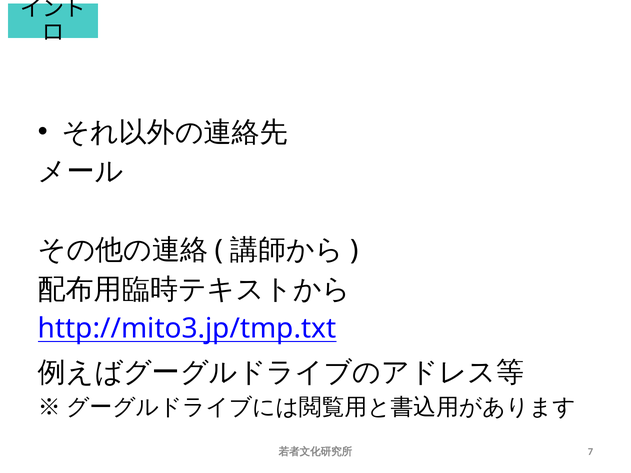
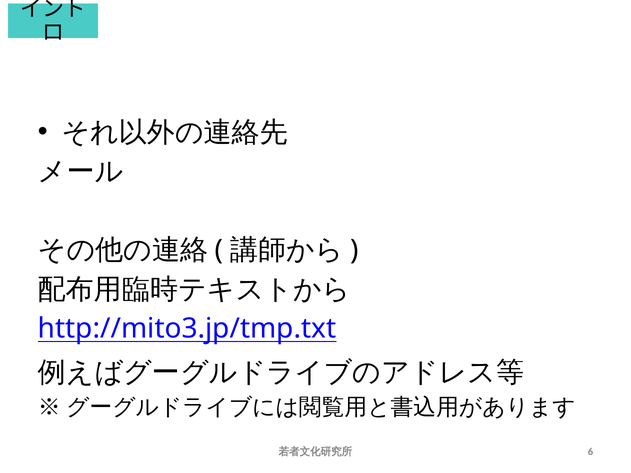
7: 7 -> 6 (591, 452)
